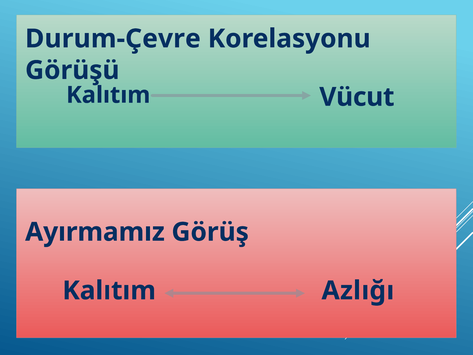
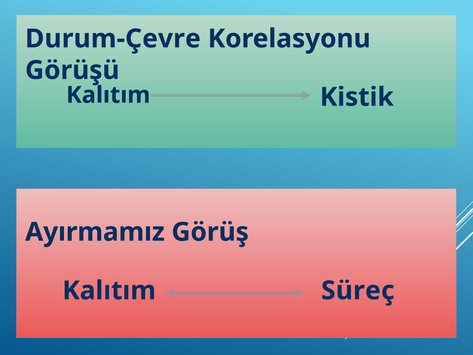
Vücut: Vücut -> Kistik (357, 97)
Azlığı: Azlığı -> Süreç (358, 290)
